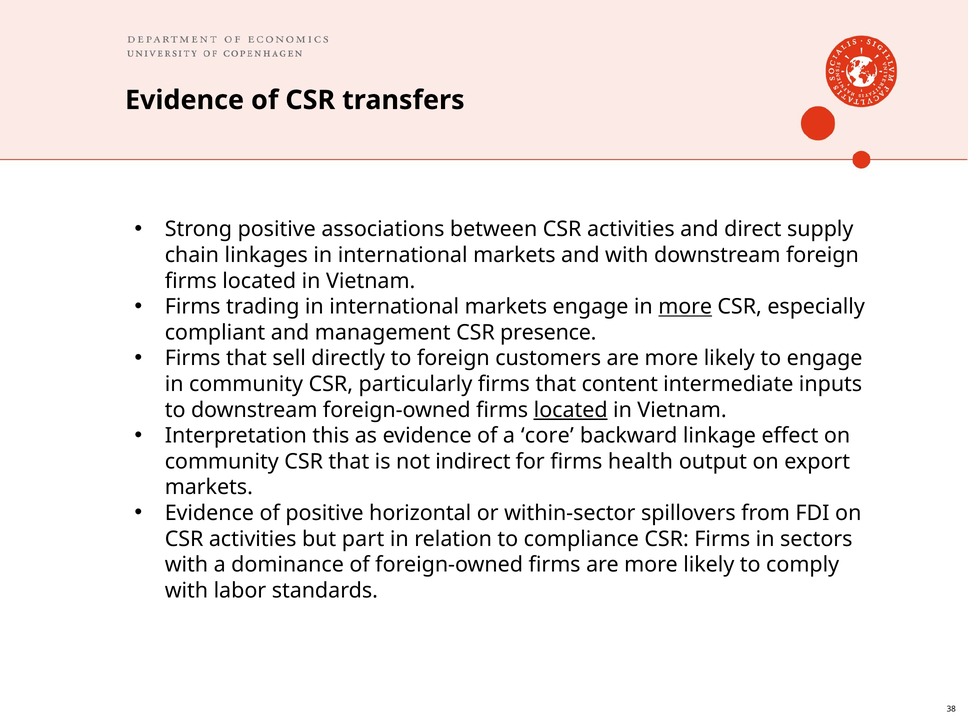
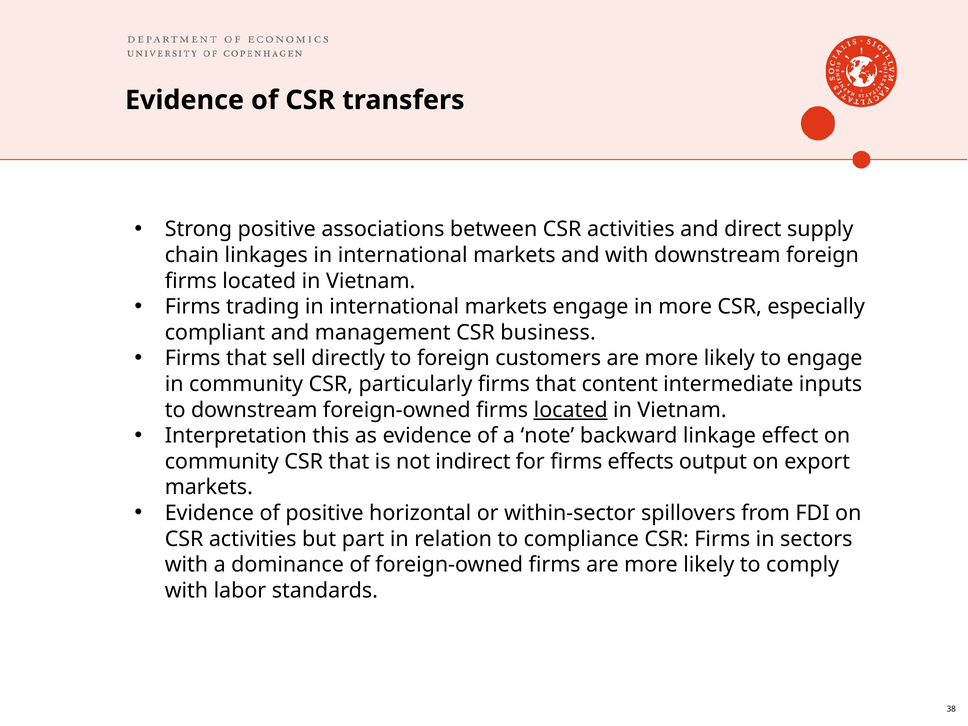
more underline: present -> none (685, 307)
presence: presence -> business (548, 333)
core: core -> note (547, 436)
health: health -> effects (641, 462)
